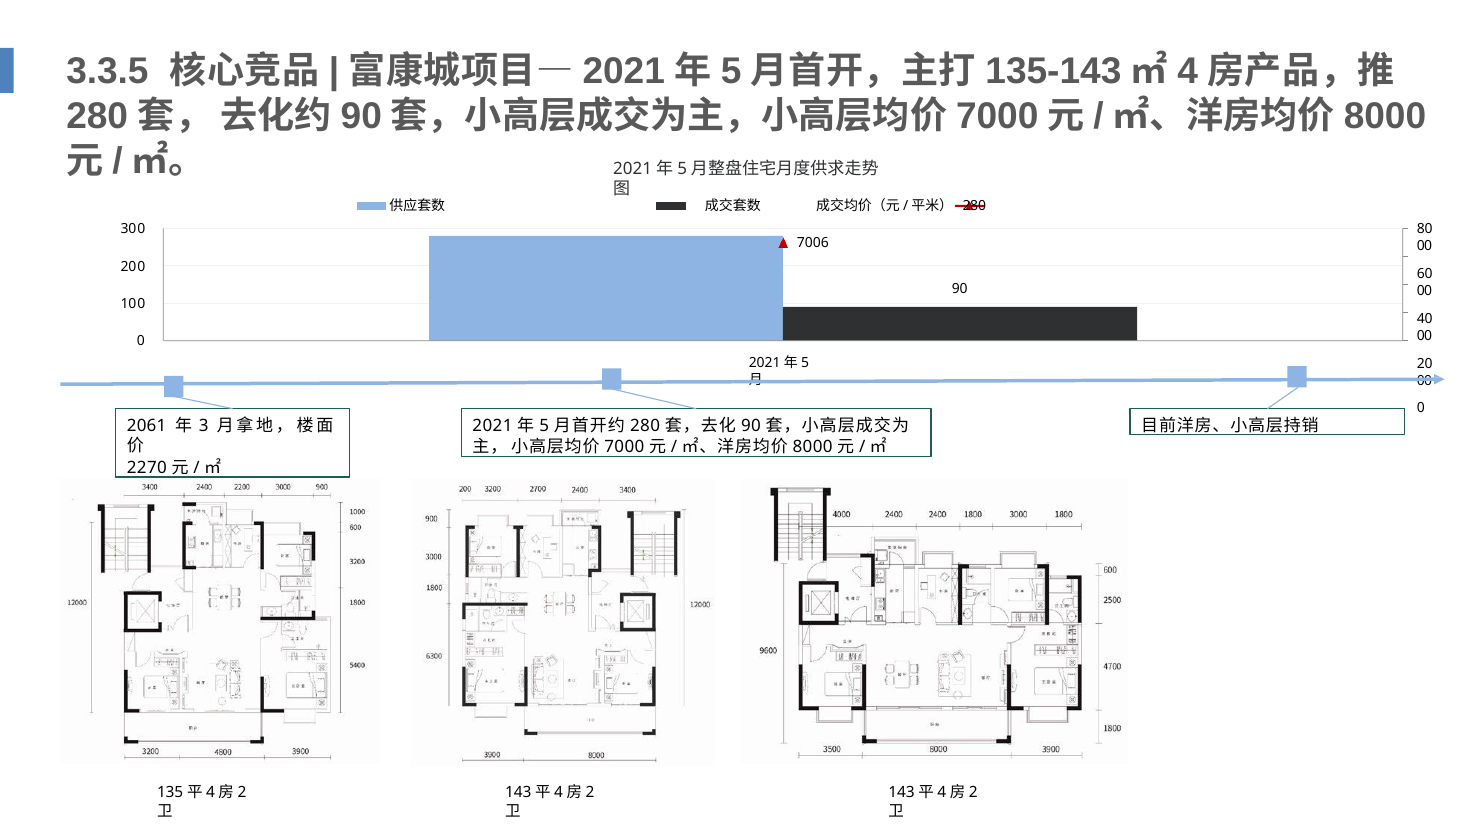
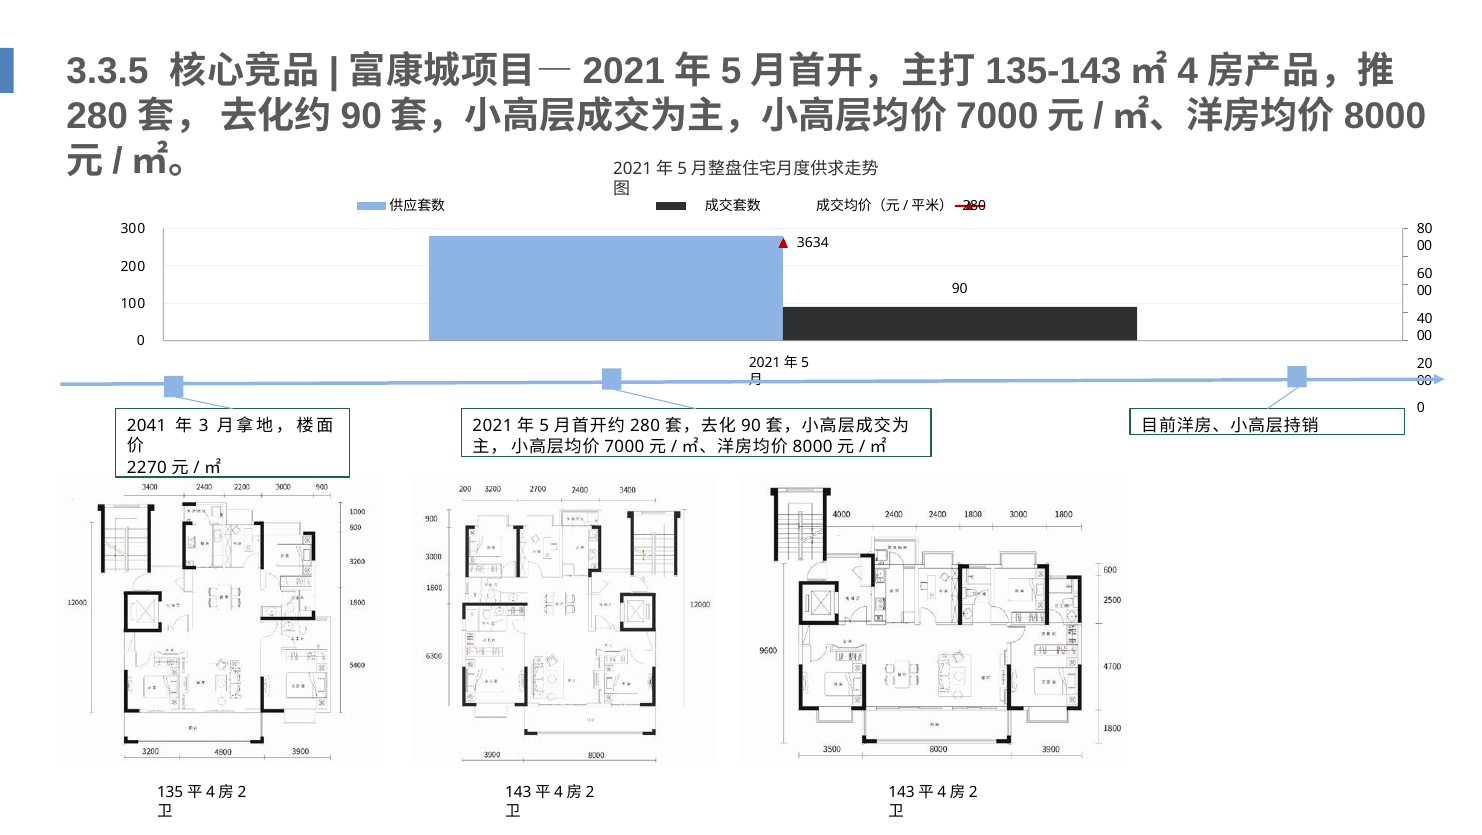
7006: 7006 -> 3634 (813, 243)
2061: 2061 -> 2041 (147, 425)
